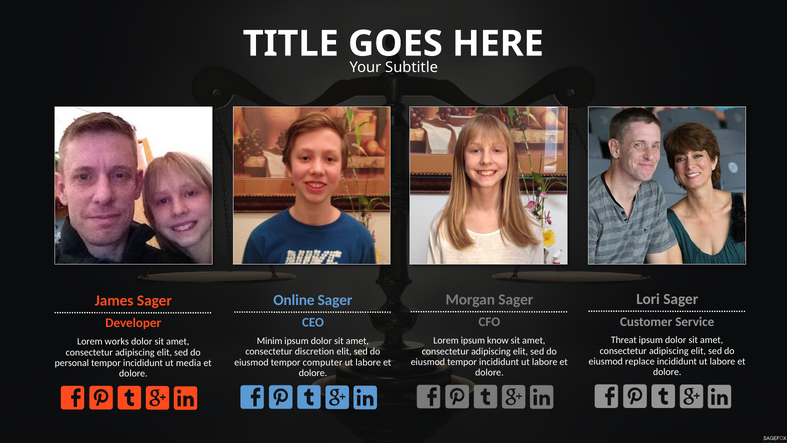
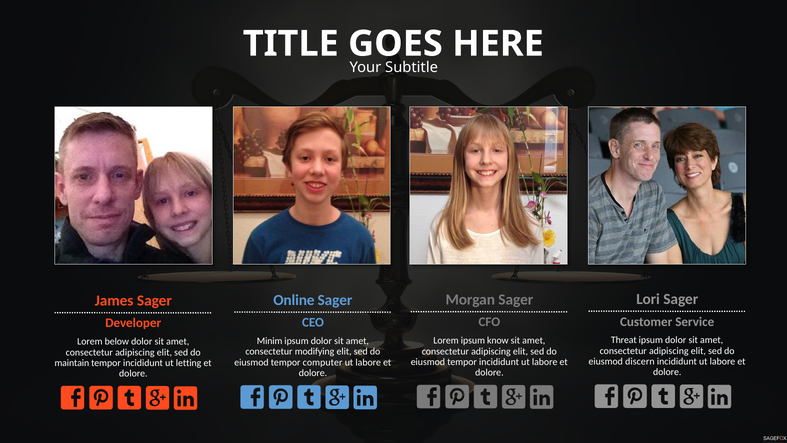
works: works -> below (117, 341)
discretion: discretion -> modifying (315, 351)
replace: replace -> discern (640, 361)
personal: personal -> maintain (72, 363)
media: media -> letting (189, 363)
